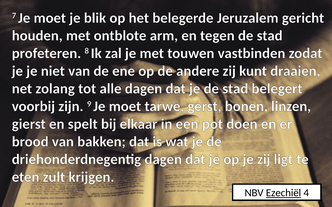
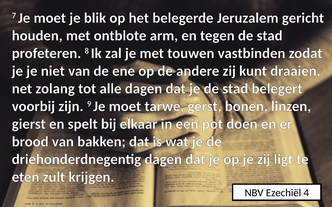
Ezechiël underline: present -> none (284, 193)
